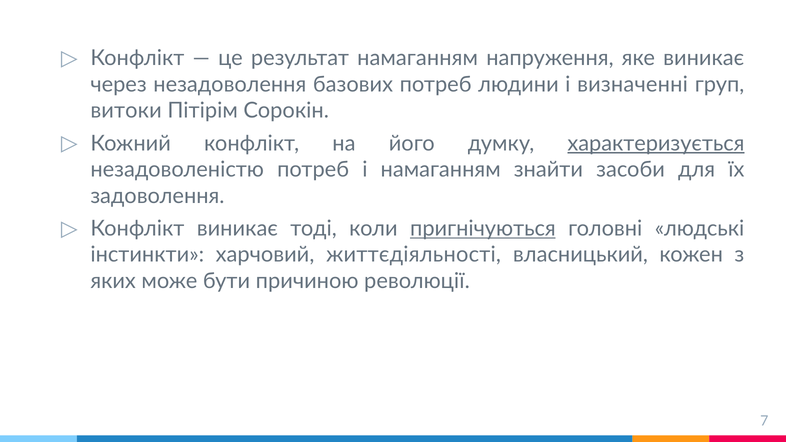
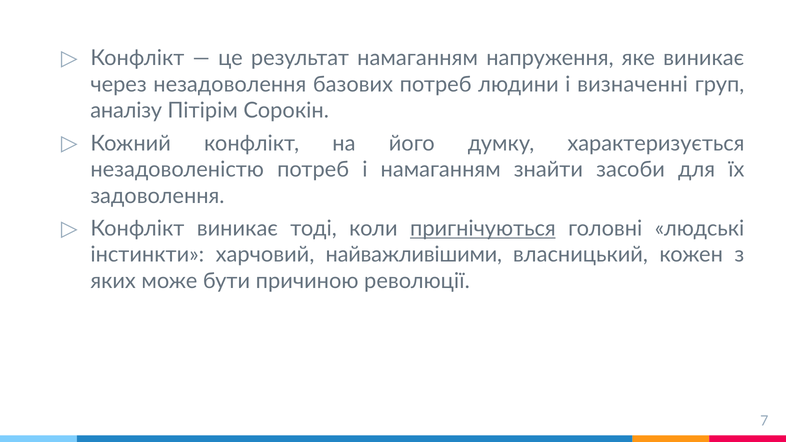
витоки: витоки -> аналізу (126, 111)
характеризується underline: present -> none (656, 143)
життєдіяльності: життєдіяльності -> найважливішими (414, 255)
